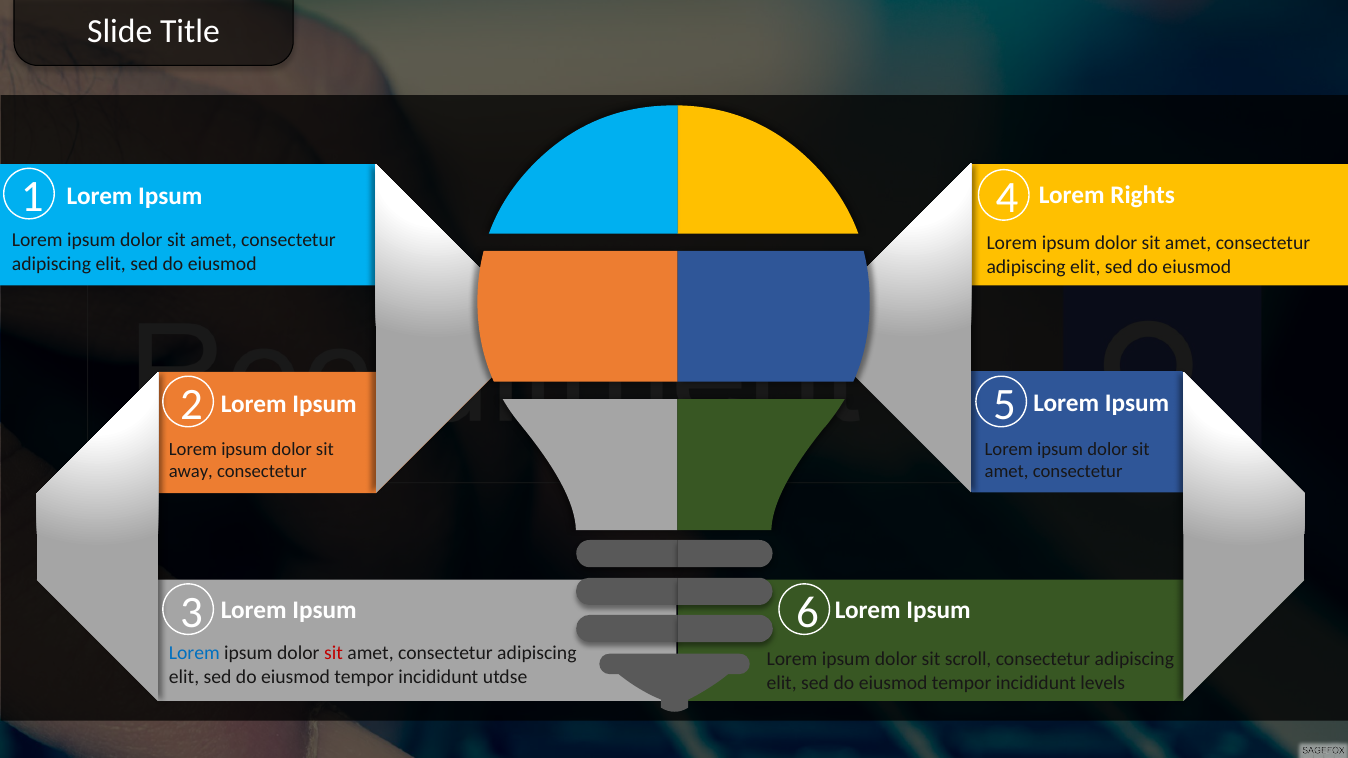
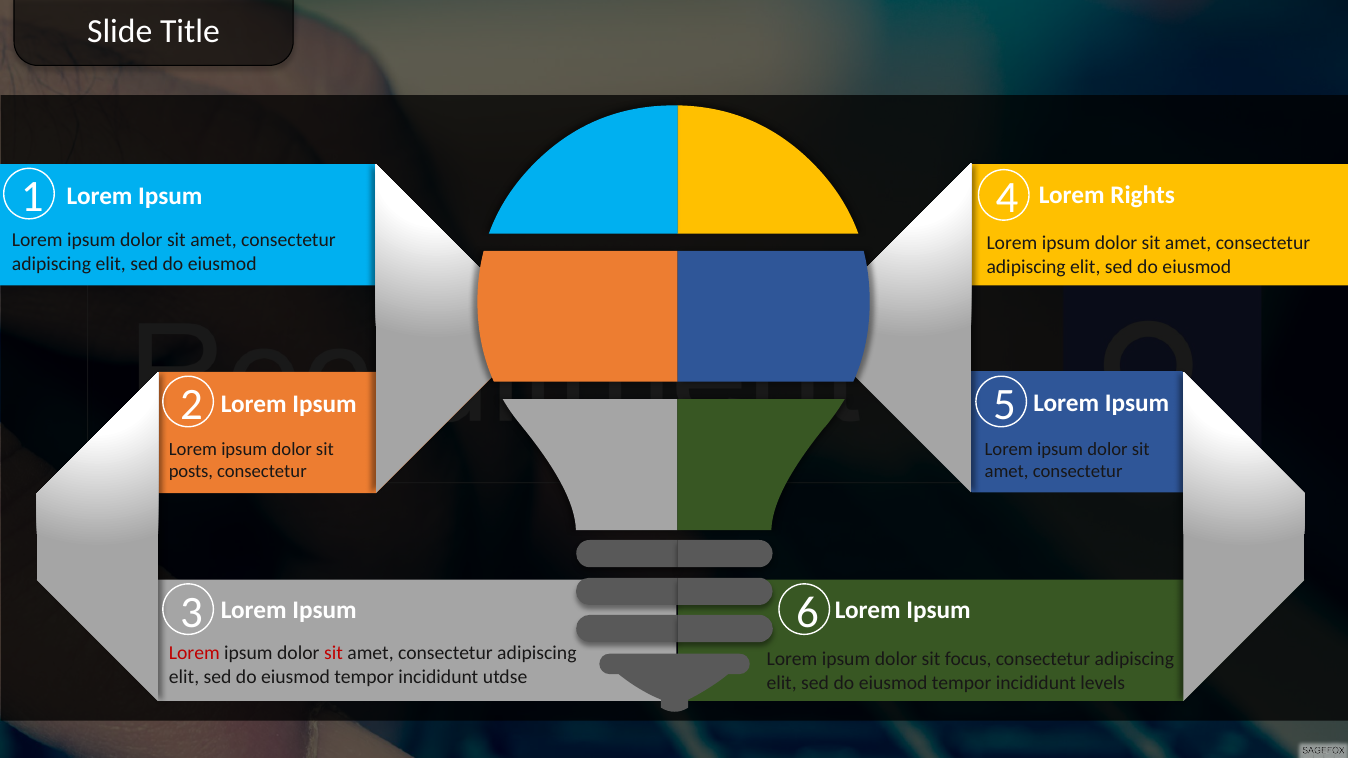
away: away -> posts (191, 472)
Lorem colour: blue -> red (194, 654)
scroll: scroll -> focus (968, 660)
